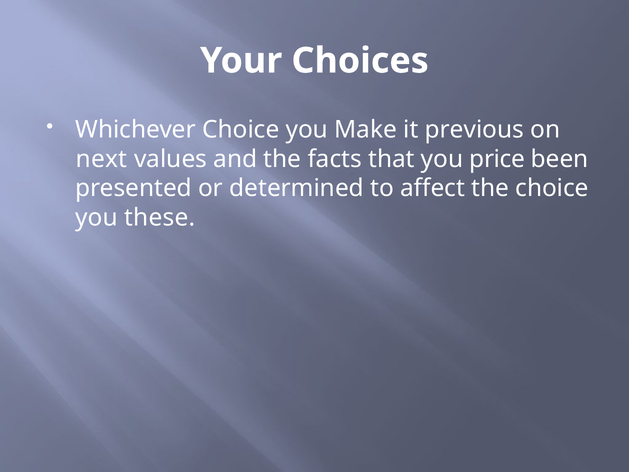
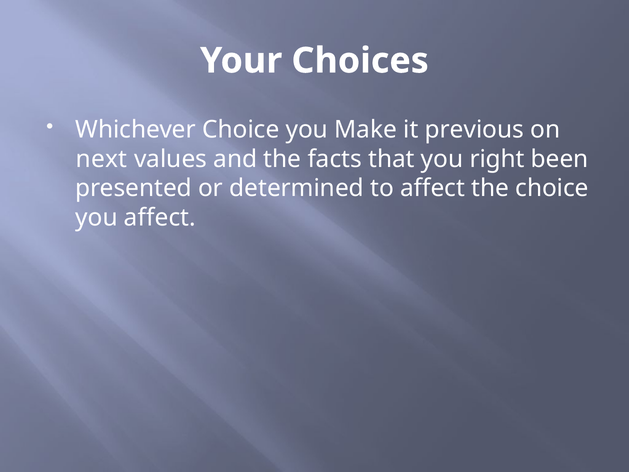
price: price -> right (497, 159)
you these: these -> affect (160, 218)
